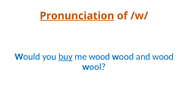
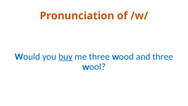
Pronunciation underline: present -> none (77, 16)
me wood: wood -> three (99, 57)
and wood: wood -> three (163, 57)
